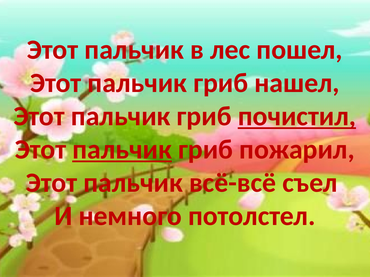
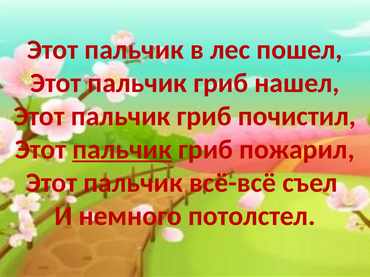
почистил underline: present -> none (297, 116)
